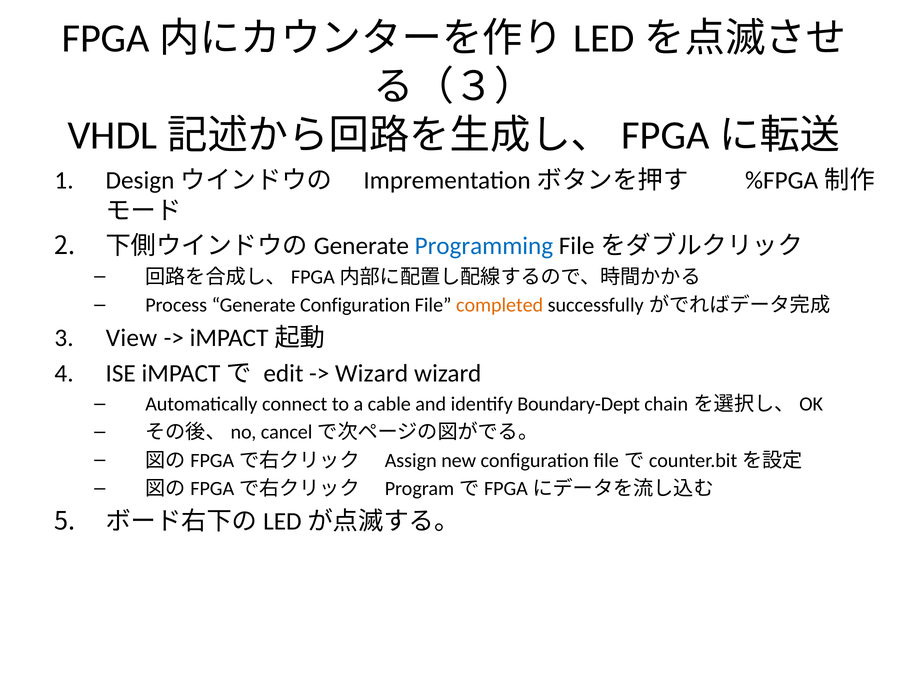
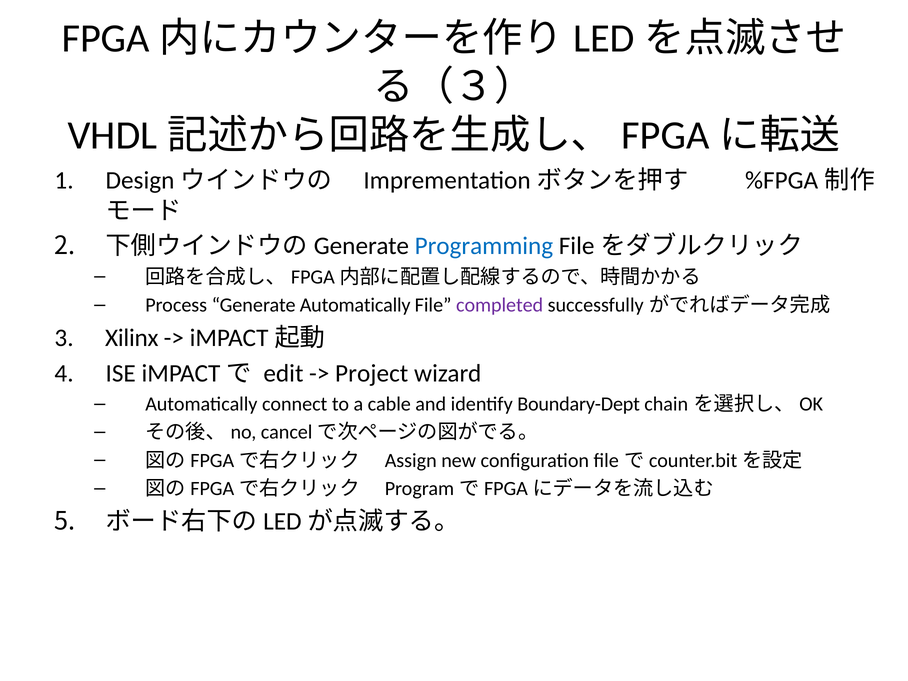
Generate Configuration: Configuration -> Automatically (355, 305)
completed colour: orange -> purple (500, 305)
View: View -> Xilinx (132, 338)
Wizard: Wizard -> Project (372, 373)
